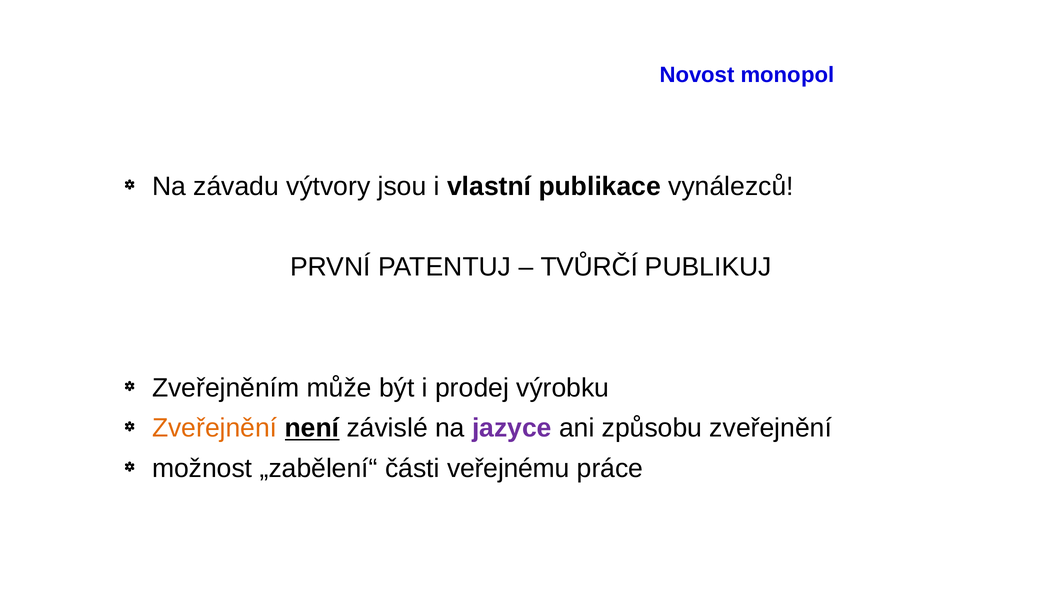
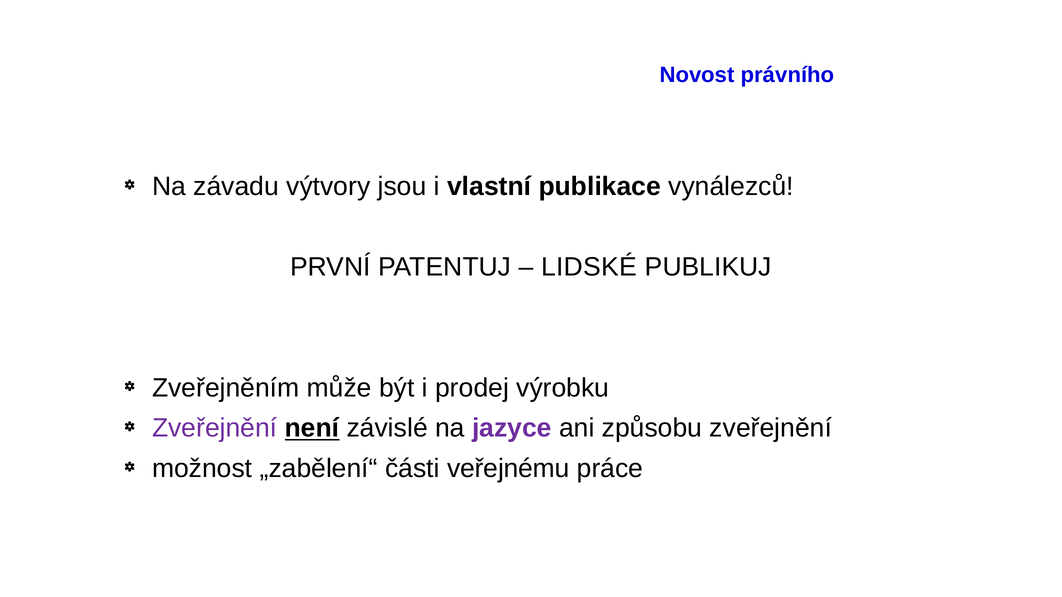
monopol: monopol -> právního (787, 75)
TVŮRČÍ: TVŮRČÍ -> LIDSKÉ (589, 267)
Zveřejnění colour: orange -> purple (215, 428)
